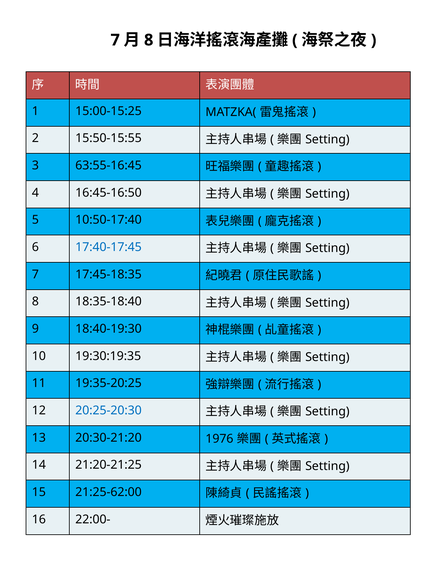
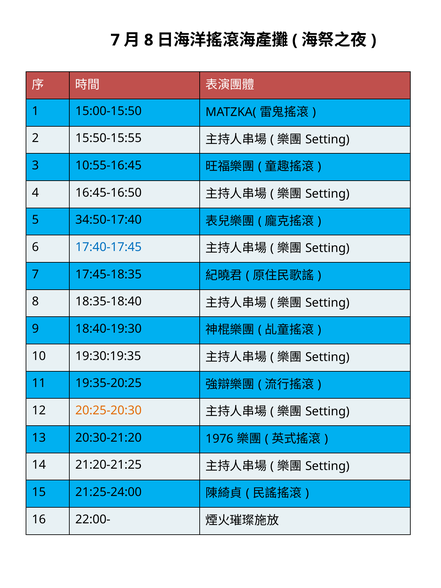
15:00-15:25: 15:00-15:25 -> 15:00-15:50 (108, 111)
63:55-16:45: 63:55-16:45 -> 10:55-16:45 (108, 165)
10:50-17:40: 10:50-17:40 -> 34:50-17:40 (108, 220)
20:25-20:30 colour: blue -> orange (108, 410)
21:25-62:00: 21:25-62:00 -> 21:25-24:00 (108, 492)
